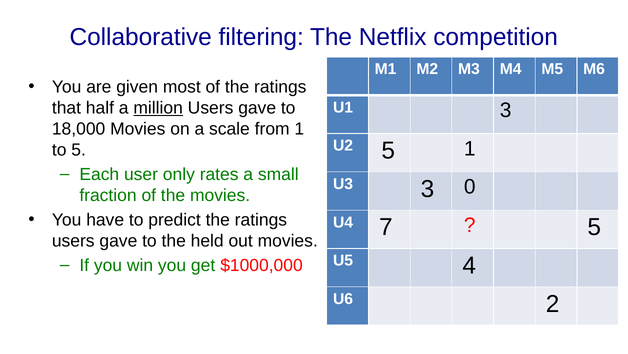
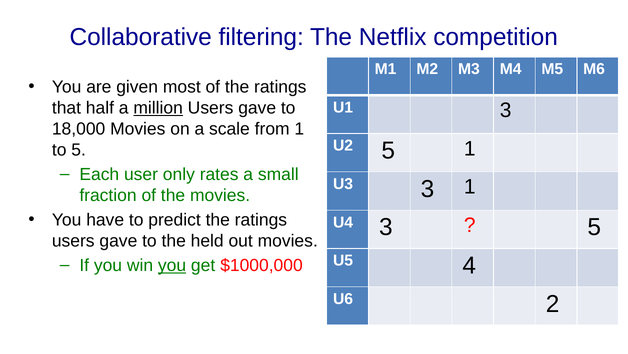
3 0: 0 -> 1 (470, 187)
U4 7: 7 -> 3 (386, 227)
you underline: none -> present (172, 265)
